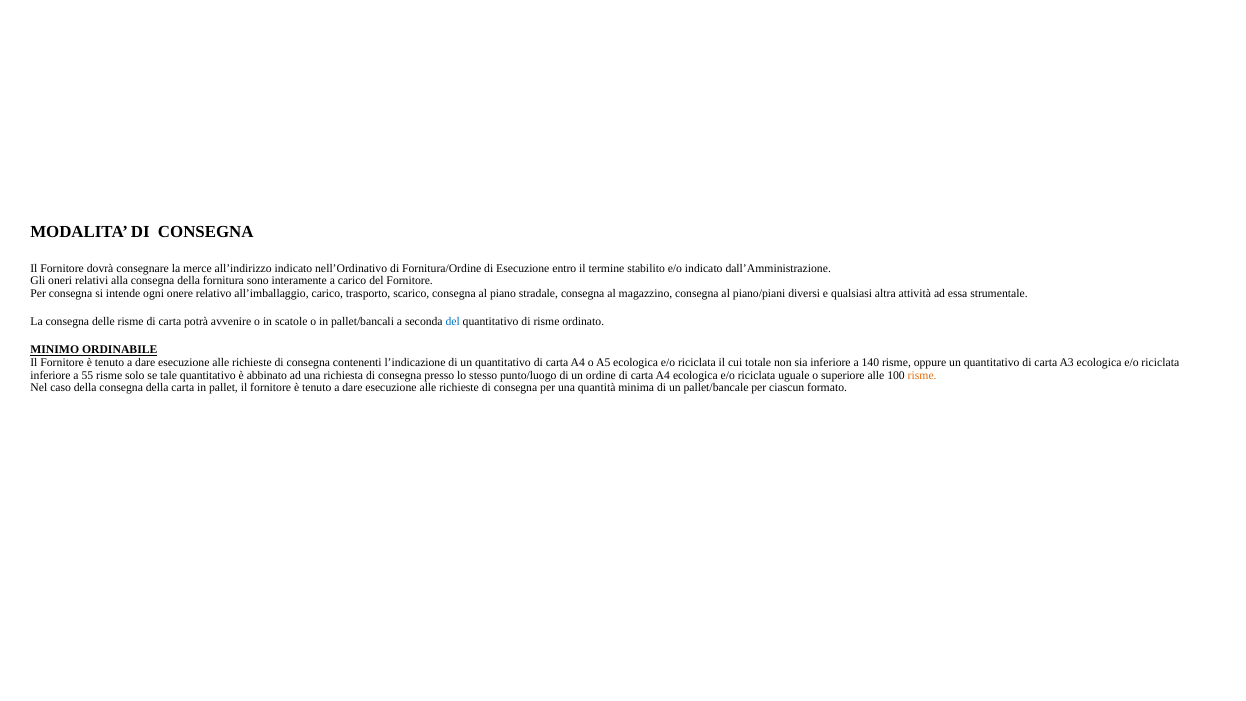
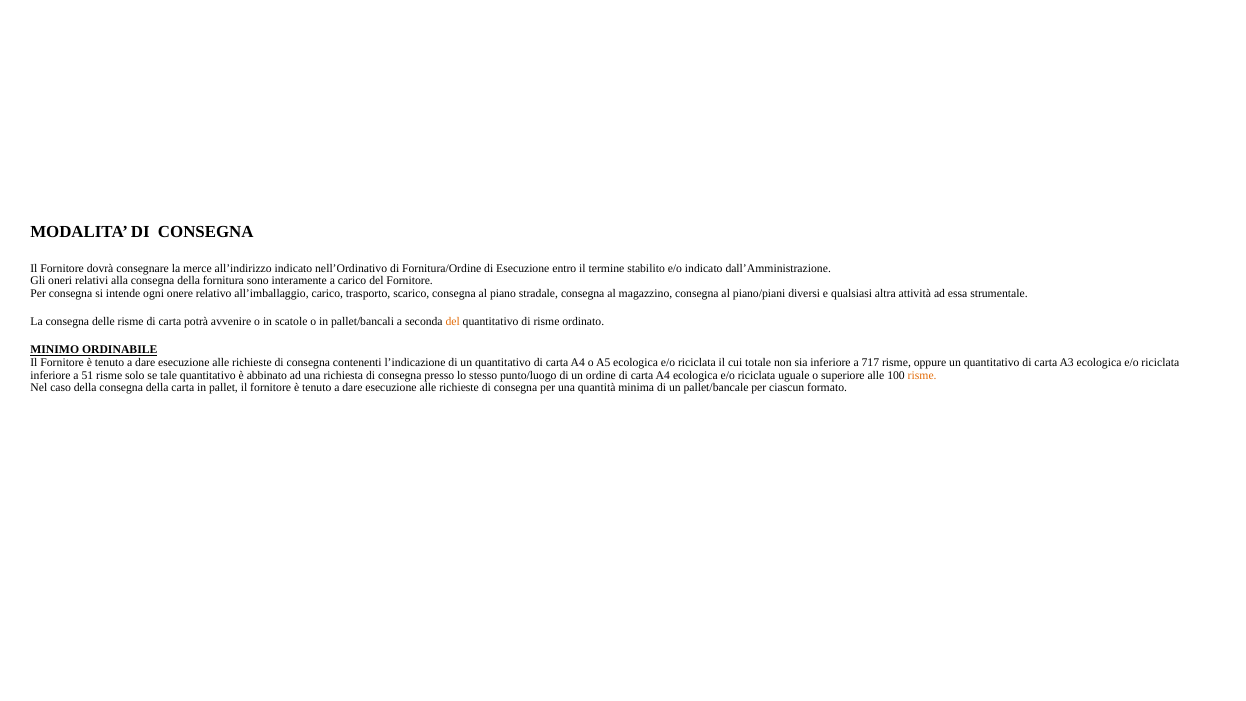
del colour: blue -> orange (453, 322)
140: 140 -> 717 (870, 363)
55: 55 -> 51 (87, 375)
